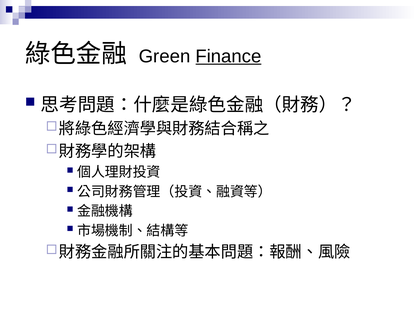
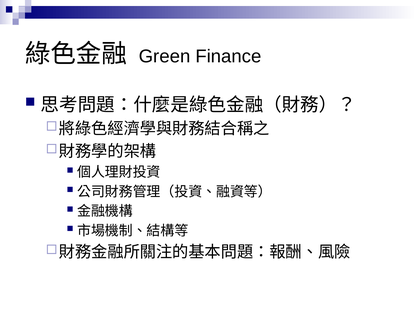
Finance underline: present -> none (228, 56)
